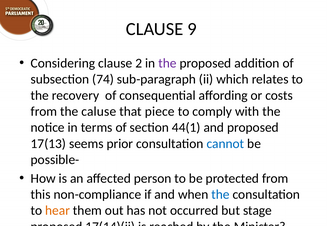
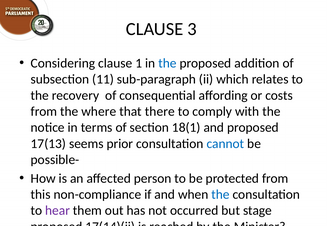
9: 9 -> 3 (192, 29)
2: 2 -> 1 (139, 63)
the colour: purple -> blue (167, 63)
74: 74 -> 11 (103, 79)
caluse: caluse -> where (99, 112)
piece: piece -> there (160, 112)
44(1: 44(1 -> 18(1 (186, 128)
hear colour: orange -> purple (58, 211)
